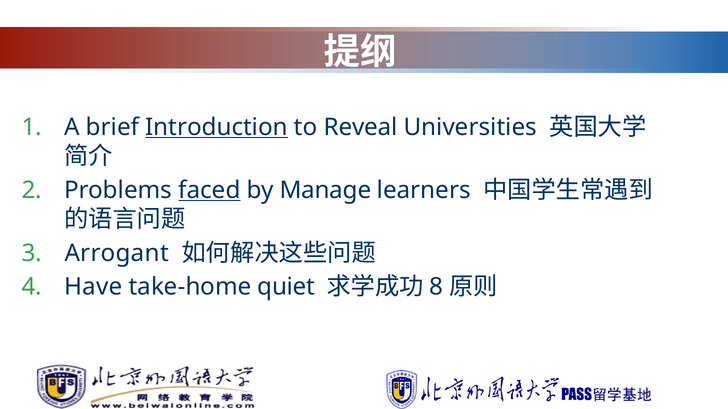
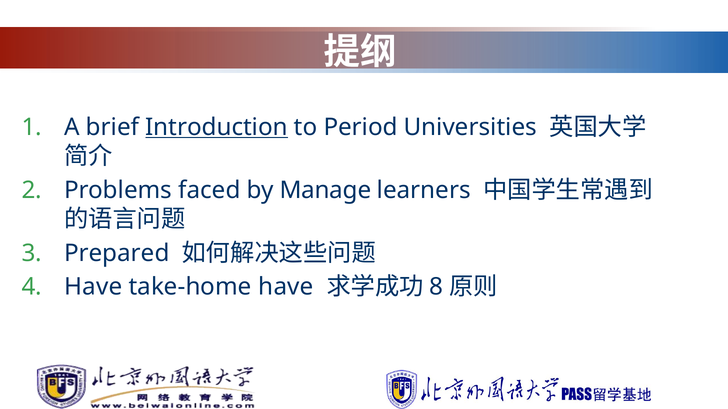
Reveal: Reveal -> Period (361, 127)
faced underline: present -> none (209, 190)
Arrogant: Arrogant -> Prepared (117, 253)
take-home quiet: quiet -> have (286, 287)
